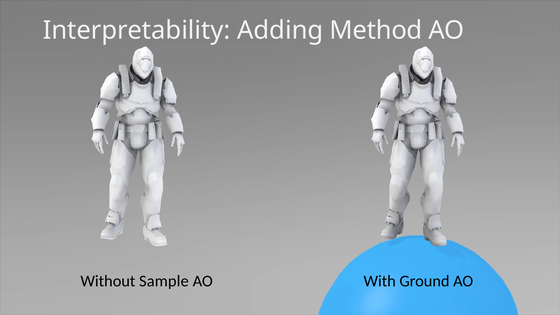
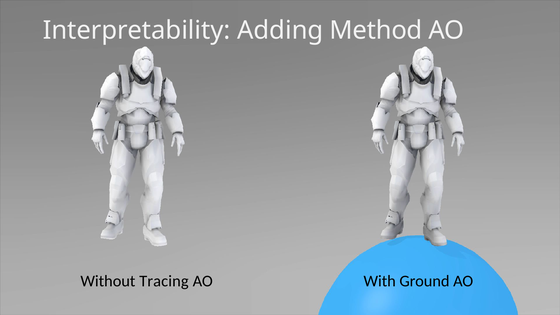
Sample: Sample -> Tracing (164, 281)
